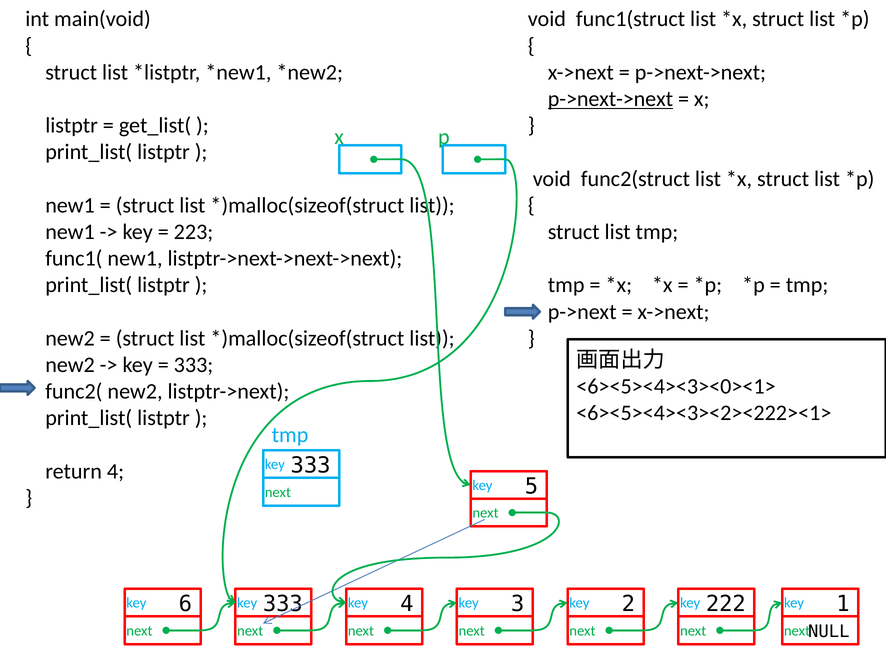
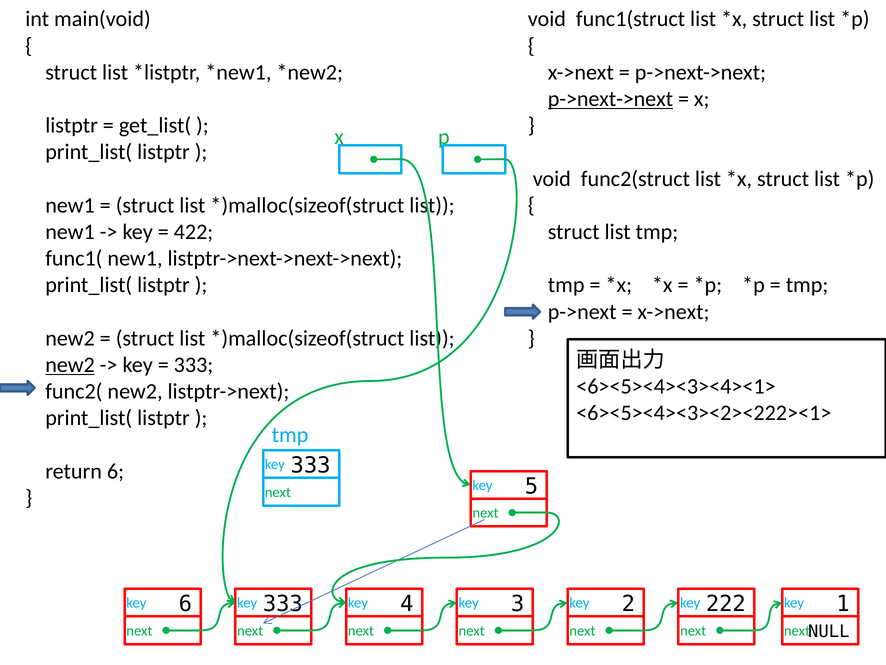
223: 223 -> 422 (193, 232)
new2 underline: none -> present (70, 365)
<6><5><4><3><0><1>: <6><5><4><3><0><1> -> <6><5><4><3><4><1> (676, 386)
return 4: 4 -> 6 (116, 471)
